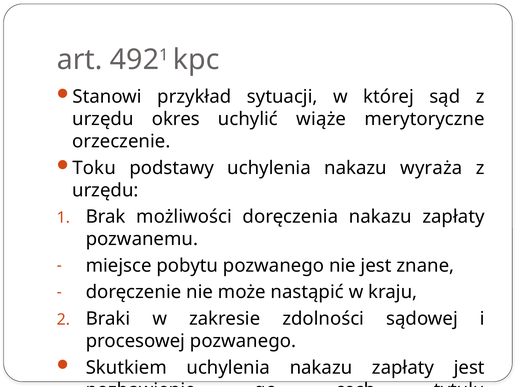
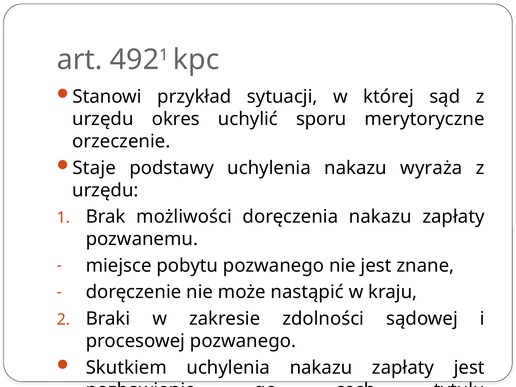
wiąże: wiąże -> sporu (321, 119)
Toku: Toku -> Staje (94, 168)
